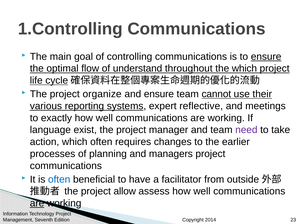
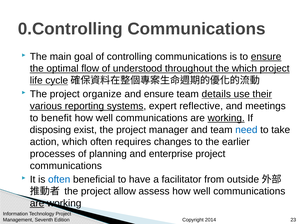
1.Controlling: 1.Controlling -> 0.Controlling (70, 29)
understand: understand -> understood (138, 69)
cannot: cannot -> details (216, 94)
exactly: exactly -> benefit (56, 118)
working underline: none -> present (226, 118)
language: language -> disposing (50, 130)
need colour: purple -> blue (246, 130)
managers: managers -> enterprise (171, 154)
